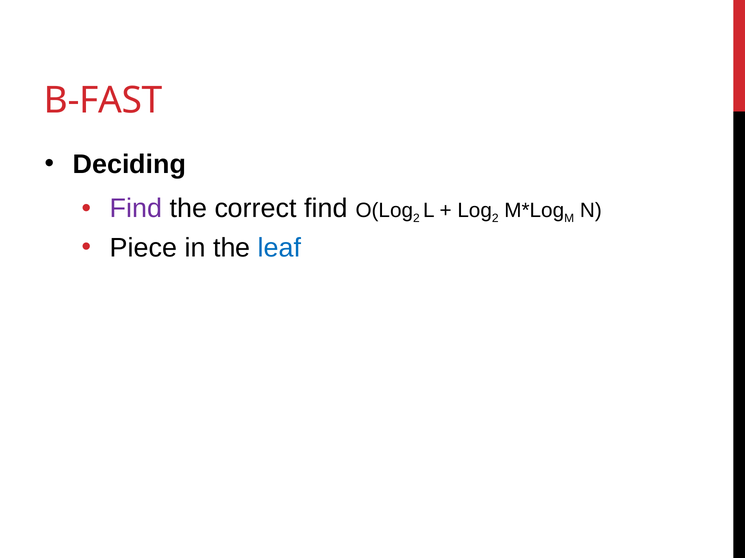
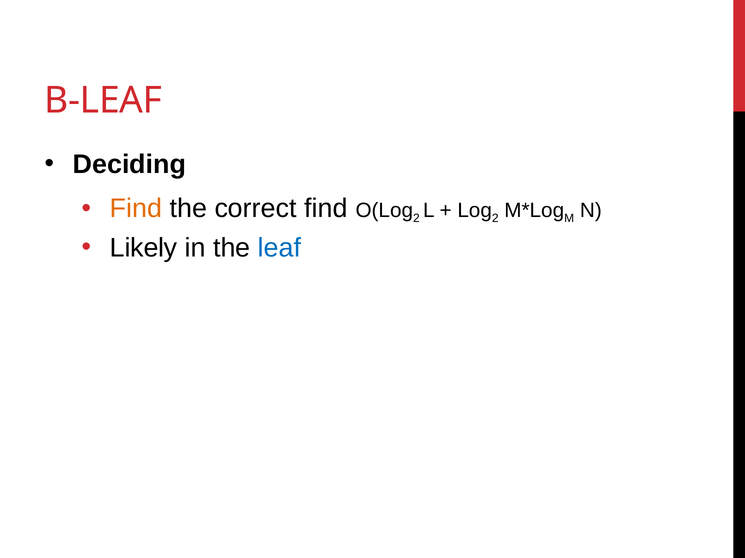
B-FAST: B-FAST -> B-LEAF (103, 101)
Find colour: purple -> orange (136, 209)
Piece: Piece -> Likely (144, 248)
